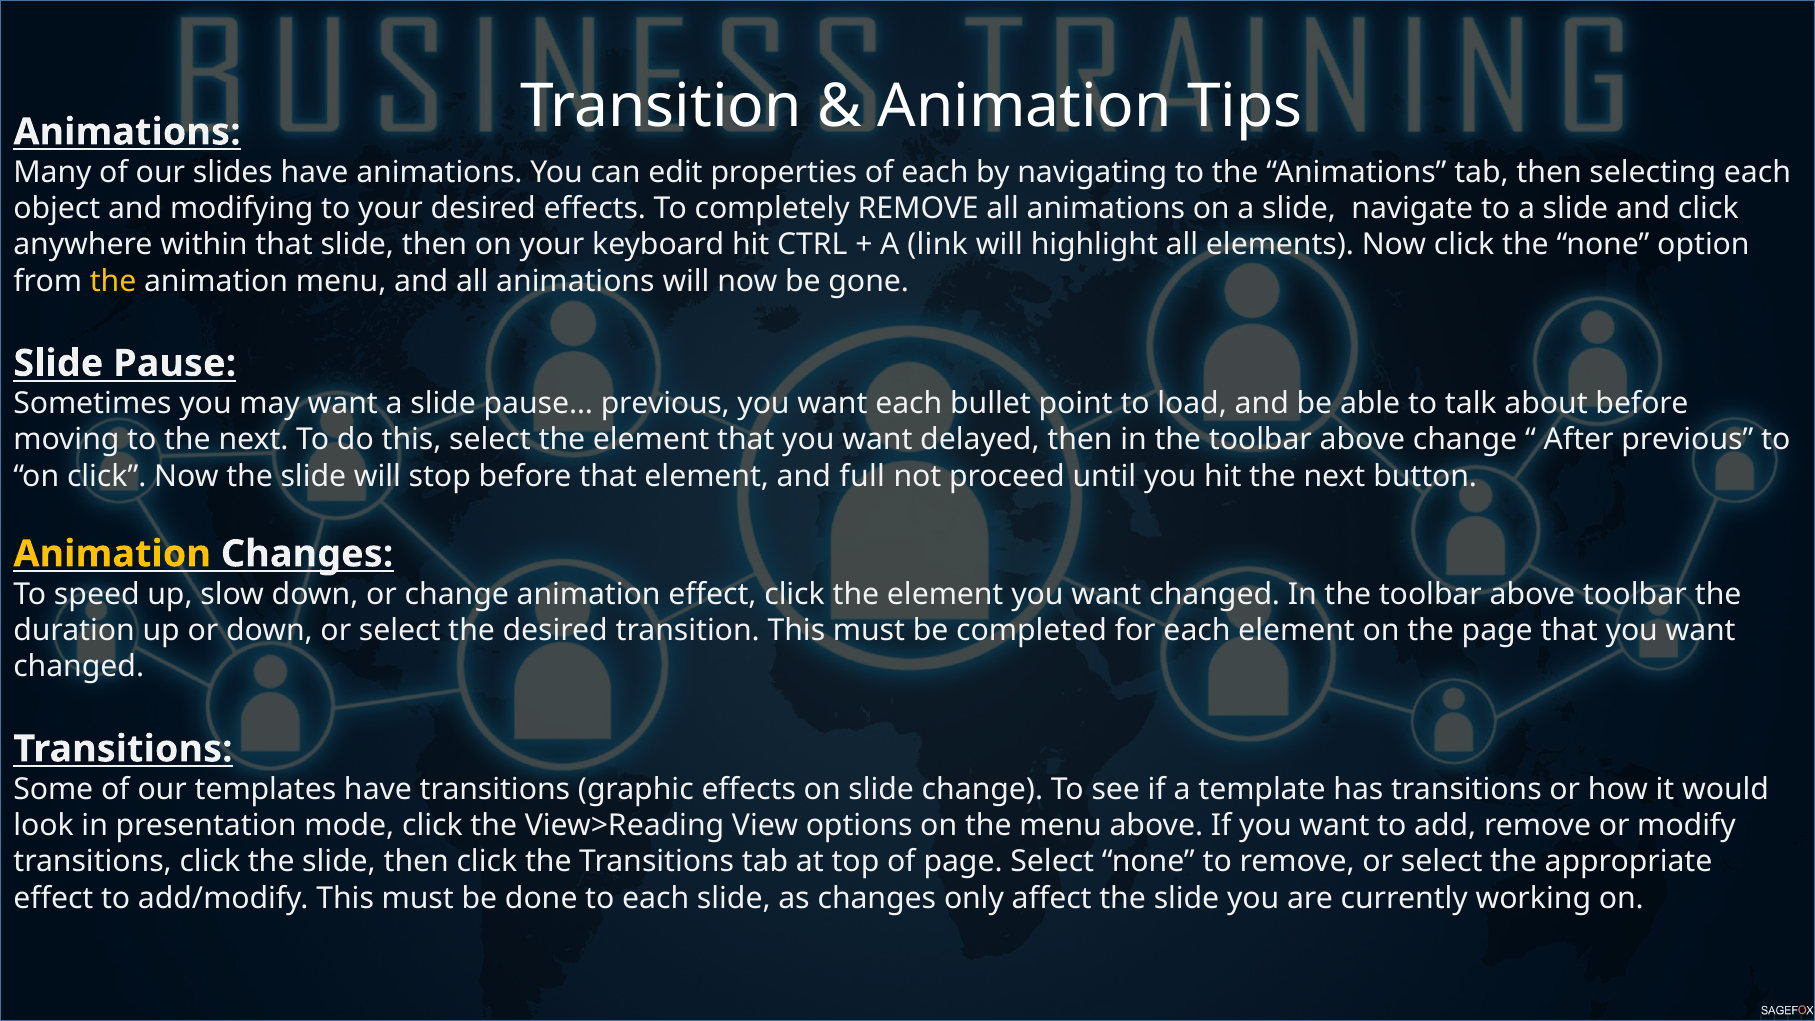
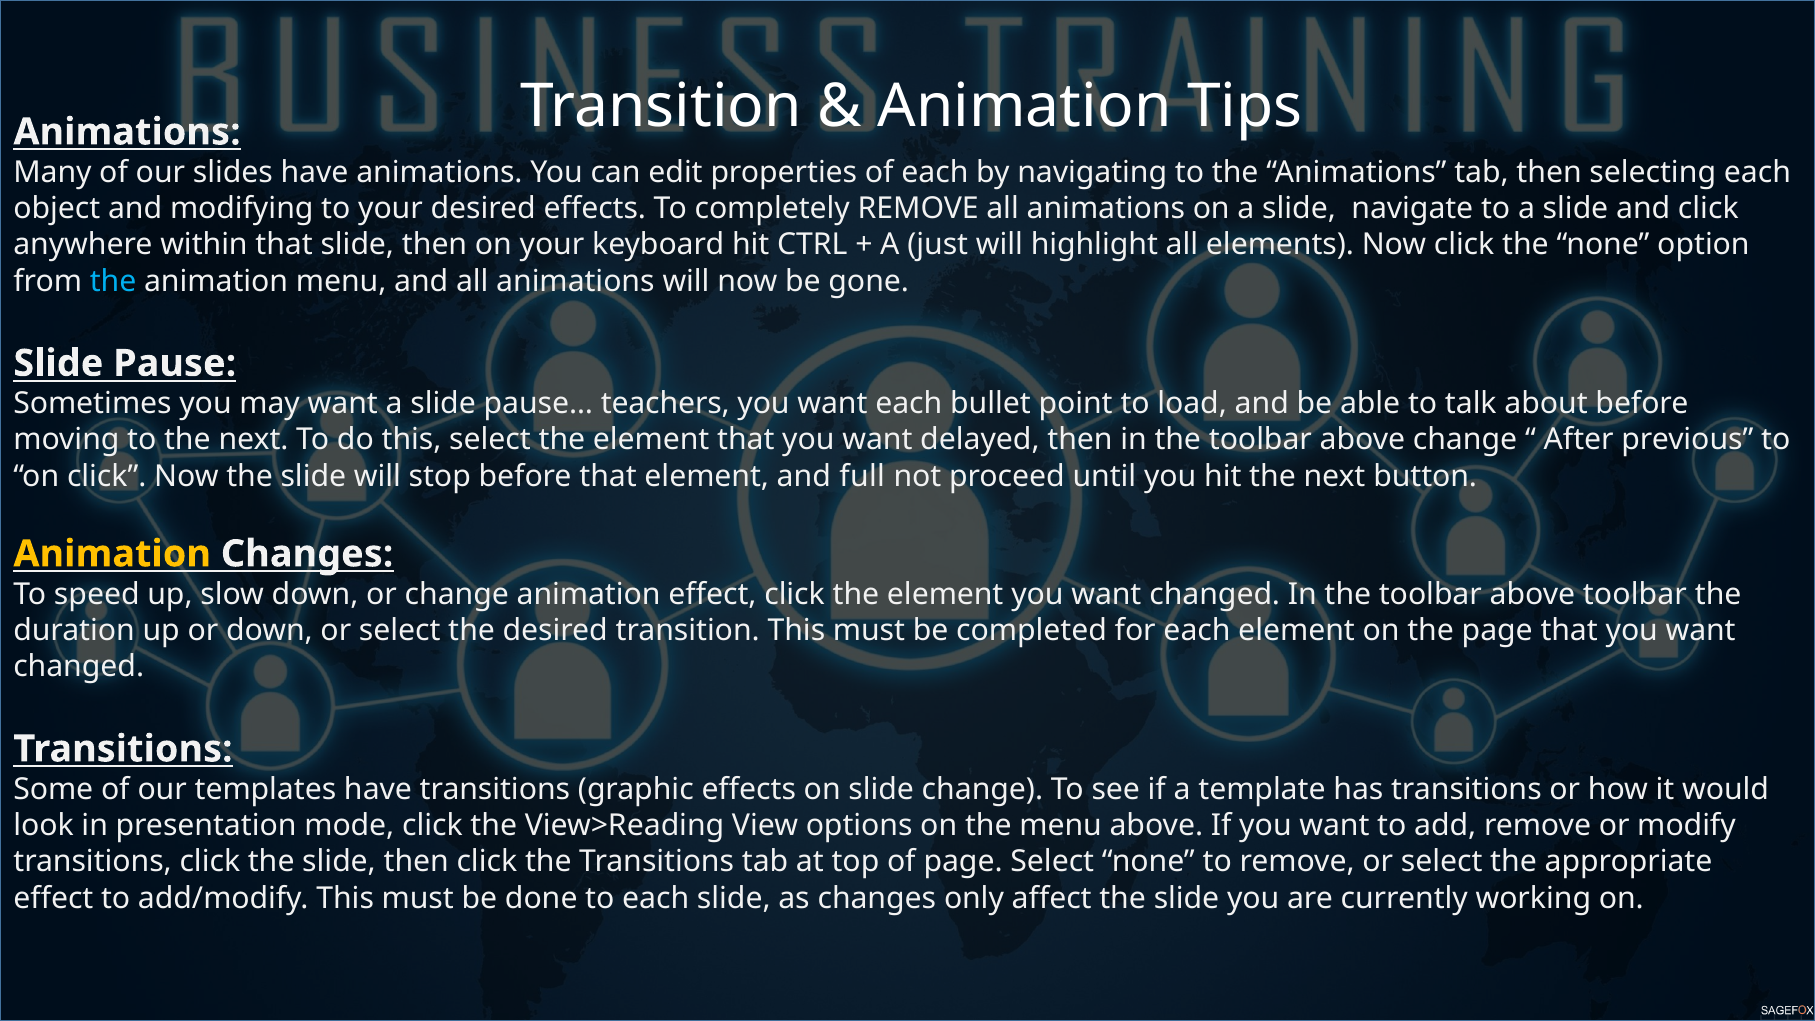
link: link -> just (938, 245)
the colour: yellow -> light blue (113, 281)
pause… previous: previous -> teachers (665, 404)
